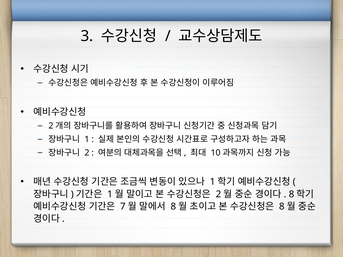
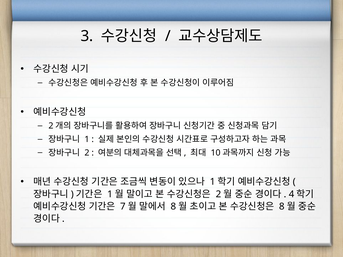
8: 8 -> 4 (292, 194)
